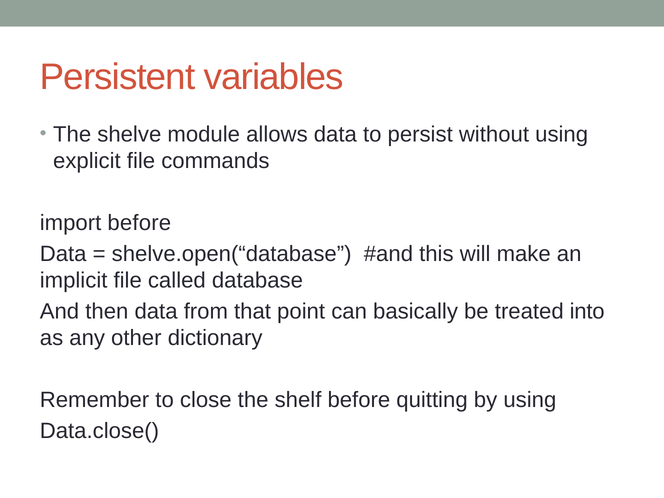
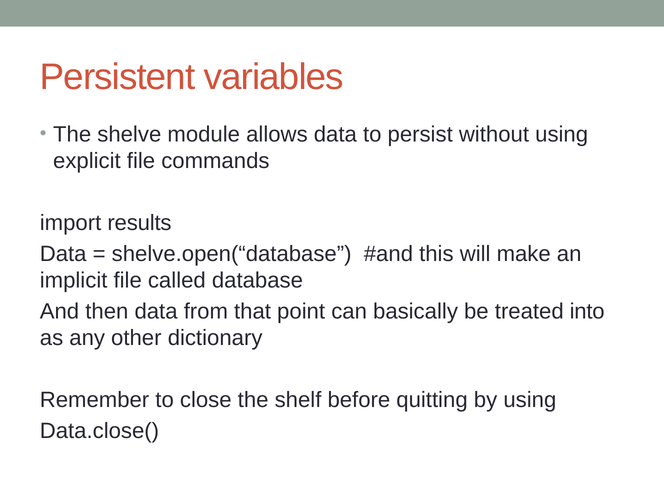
import before: before -> results (139, 223)
